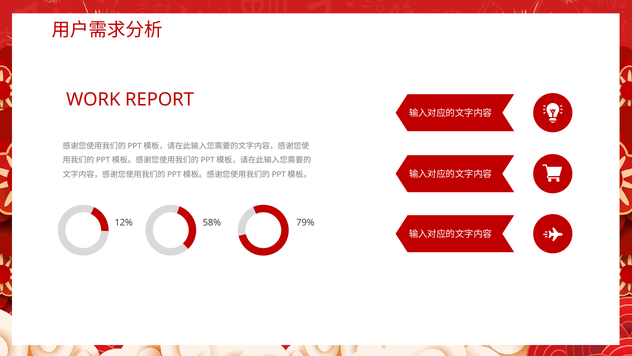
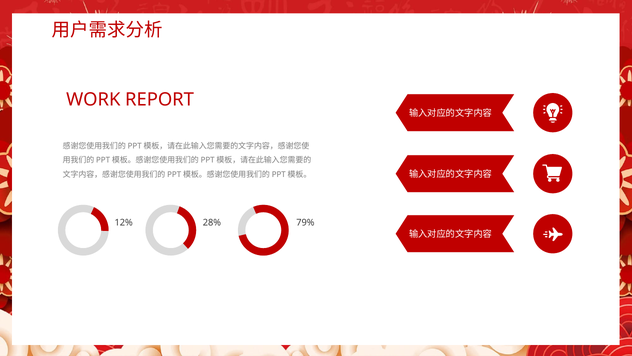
58%: 58% -> 28% (212, 222)
